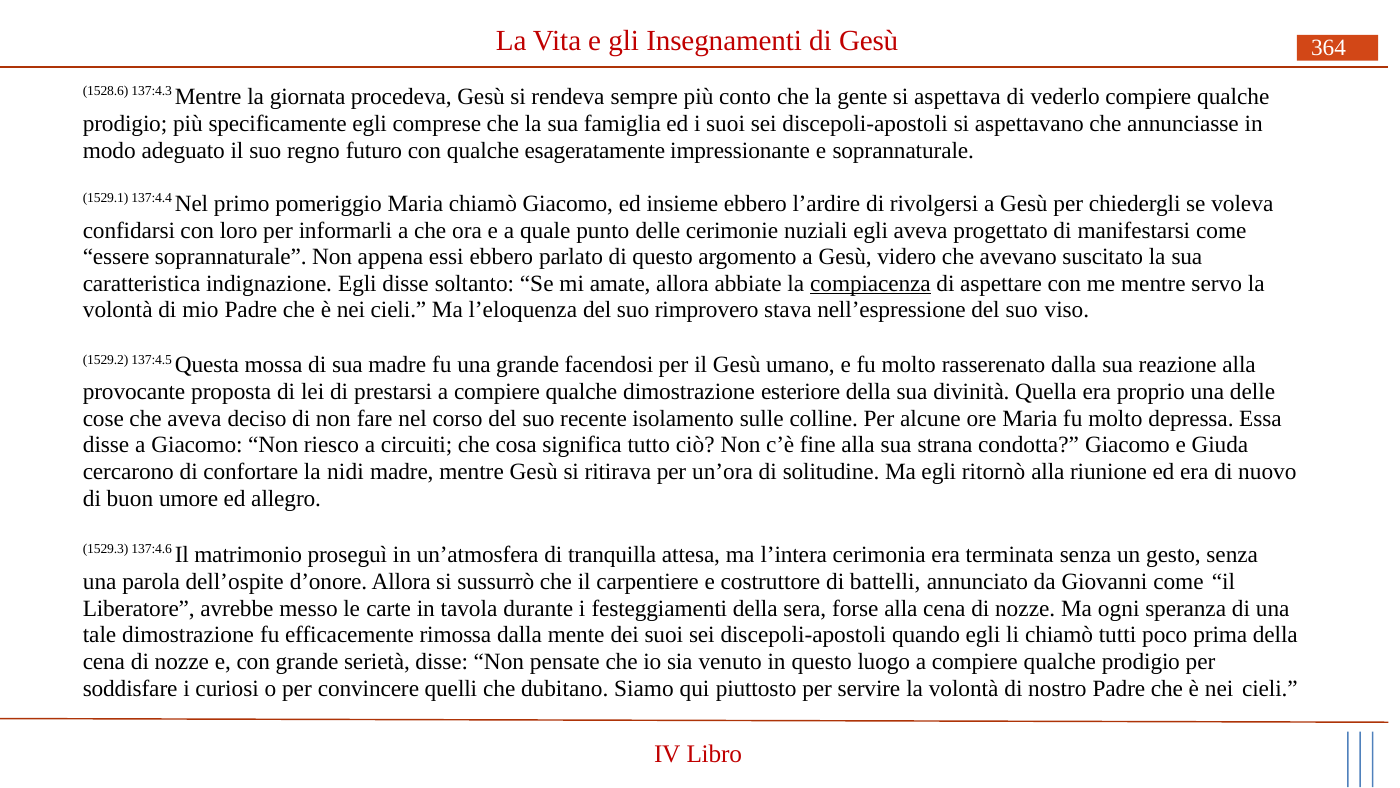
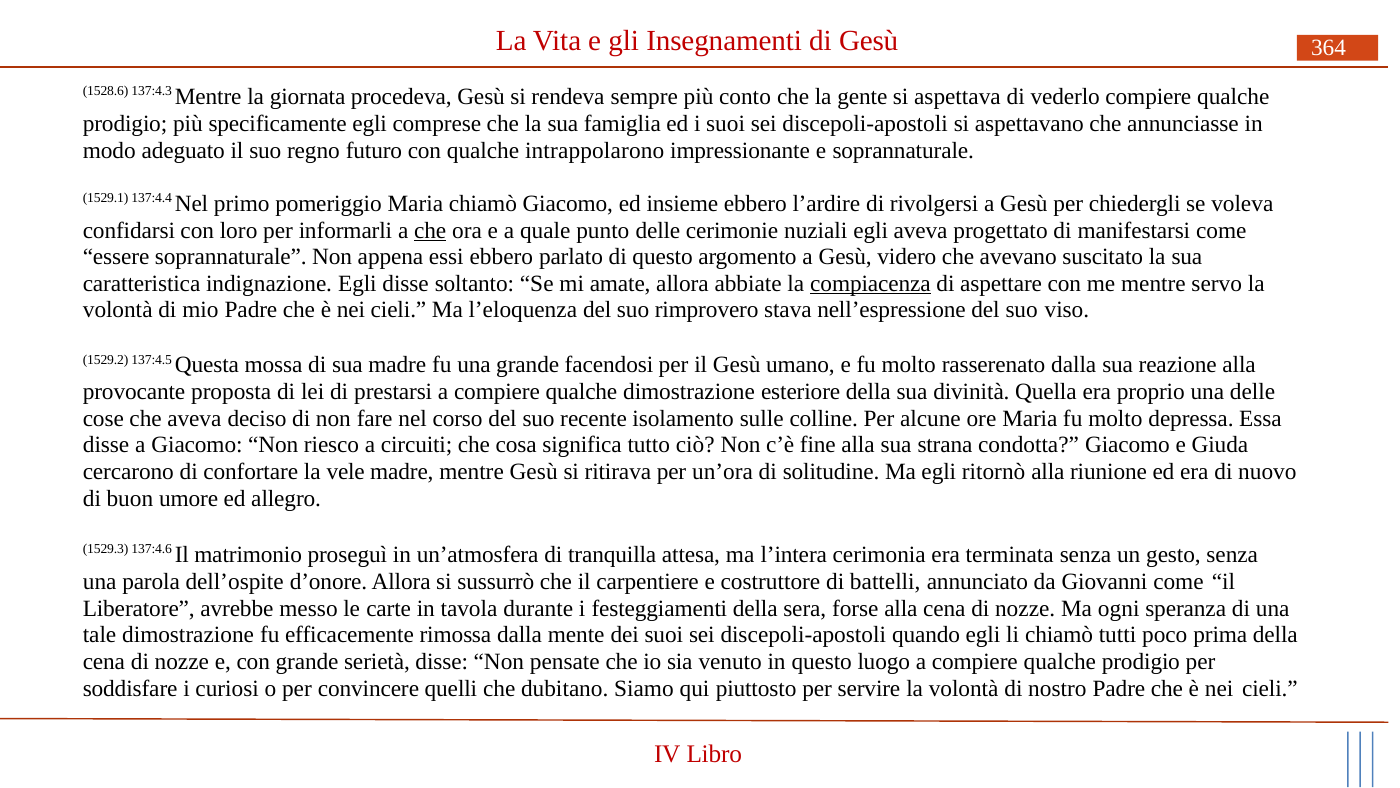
esageratamente: esageratamente -> intrappolarono (595, 150)
che underline: none -> present (430, 231)
nidi: nidi -> vele (346, 472)
